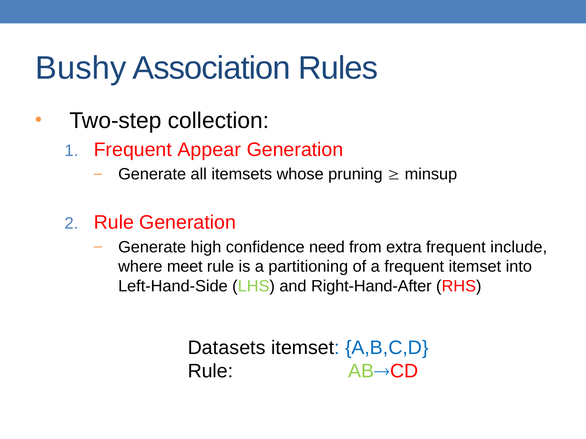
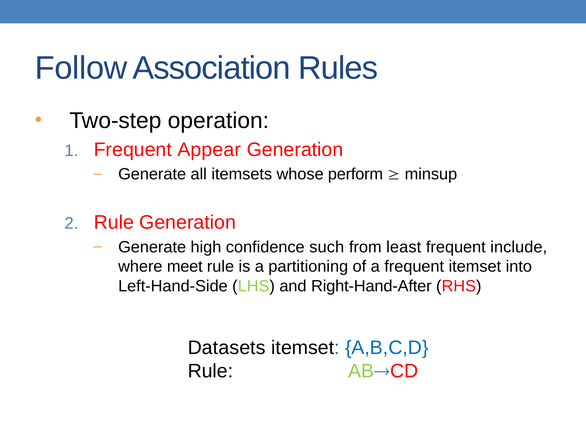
Bushy: Bushy -> Follow (81, 68)
collection: collection -> operation (218, 121)
pruning: pruning -> perform (355, 174)
need: need -> such (327, 247)
extra: extra -> least (404, 247)
